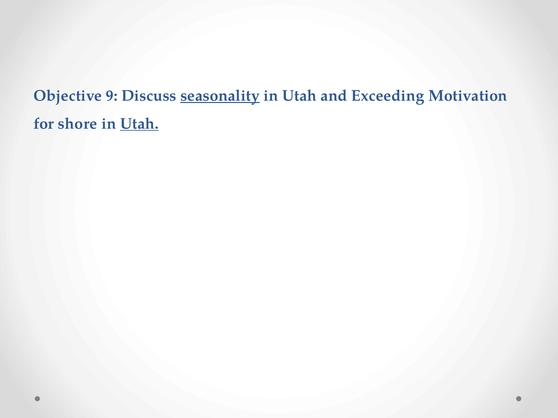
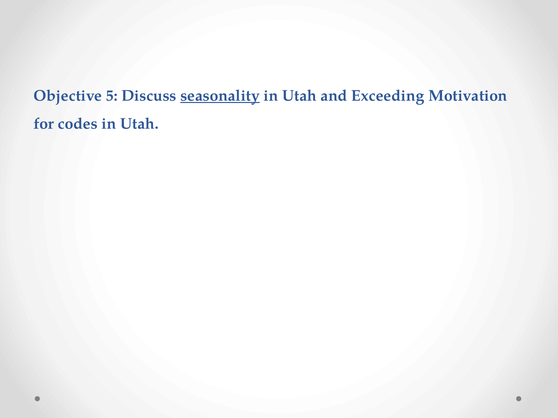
9: 9 -> 5 (112, 96)
shore: shore -> codes (78, 124)
Utah underline: present -> none (139, 124)
